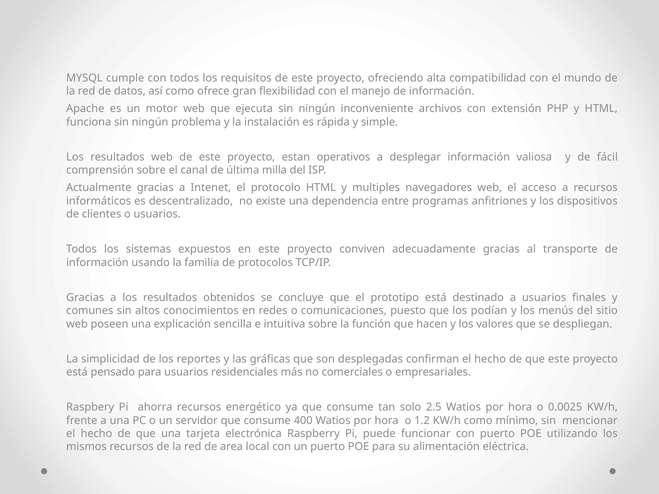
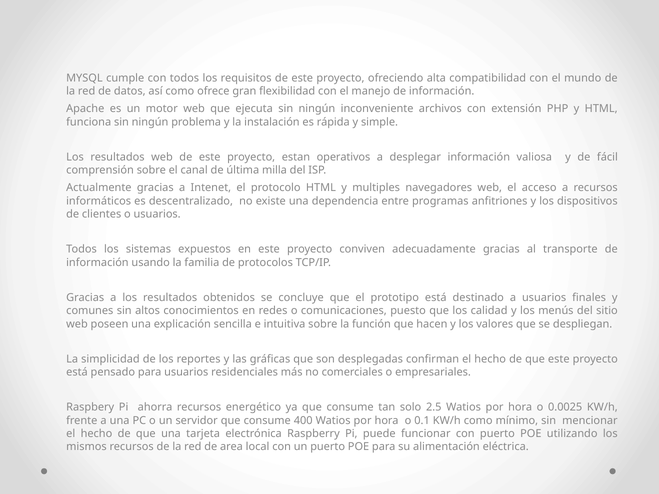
podían: podían -> calidad (489, 311)
1.2: 1.2 -> 0.1 (422, 421)
